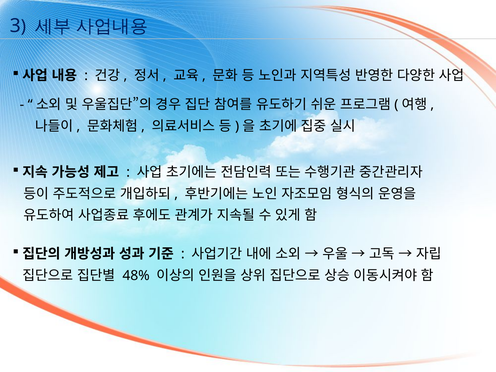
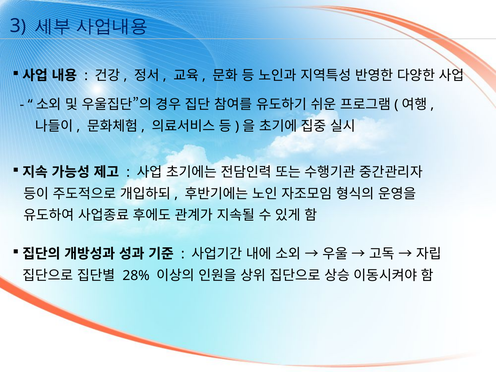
48%: 48% -> 28% (136, 276)
